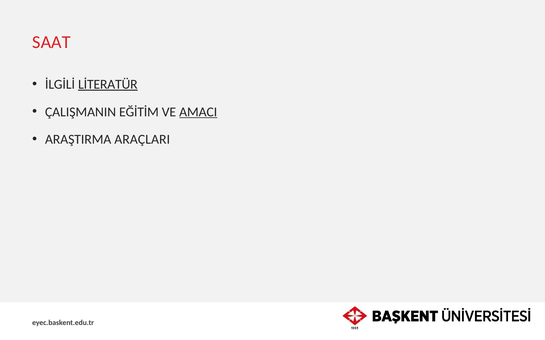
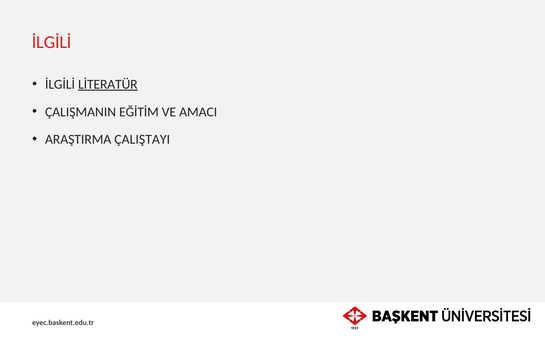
SAAT: SAAT -> İLGİLİ (52, 42)
AMACI underline: present -> none (198, 112)
ARAÇLARI: ARAÇLARI -> ÇALIŞTAYI (142, 140)
